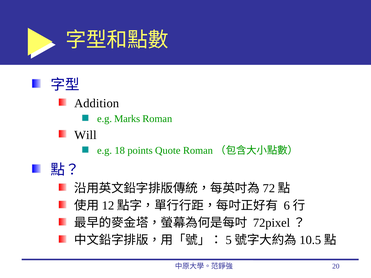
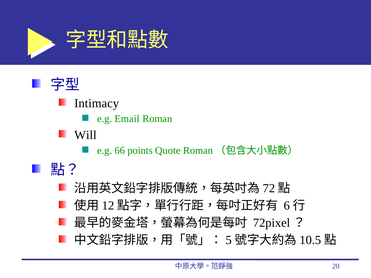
Addition: Addition -> Intimacy (97, 103)
Marks: Marks -> Email (127, 119)
18: 18 -> 66 (120, 151)
